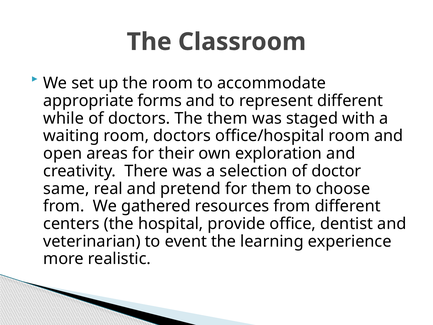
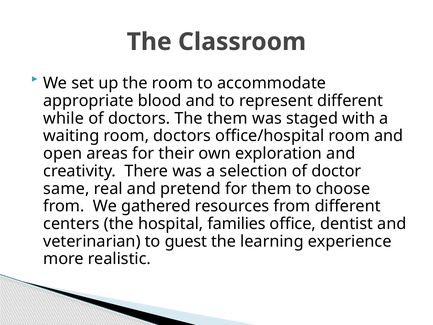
forms: forms -> blood (160, 101)
provide: provide -> families (237, 224)
event: event -> guest (186, 241)
